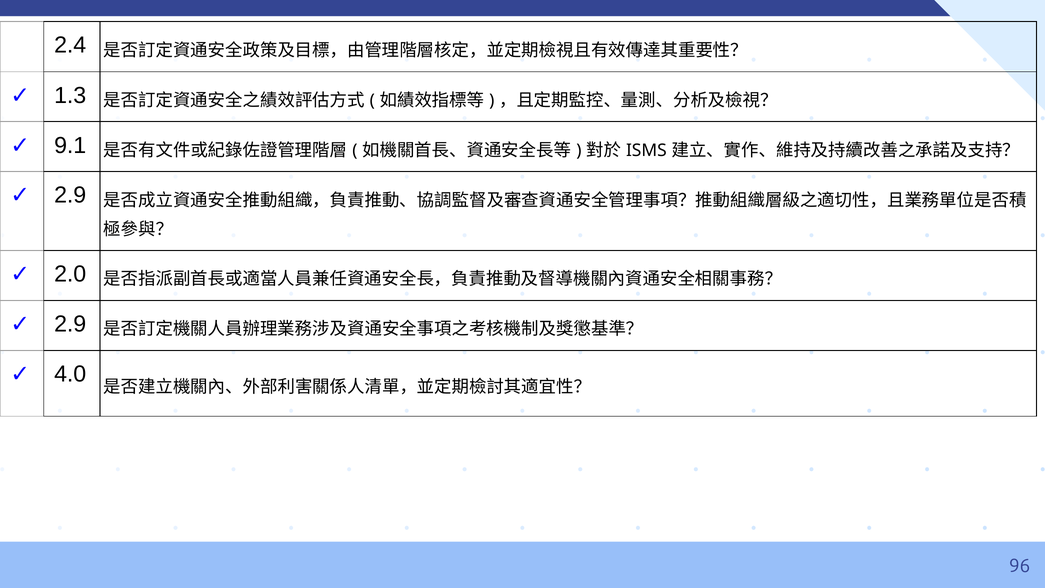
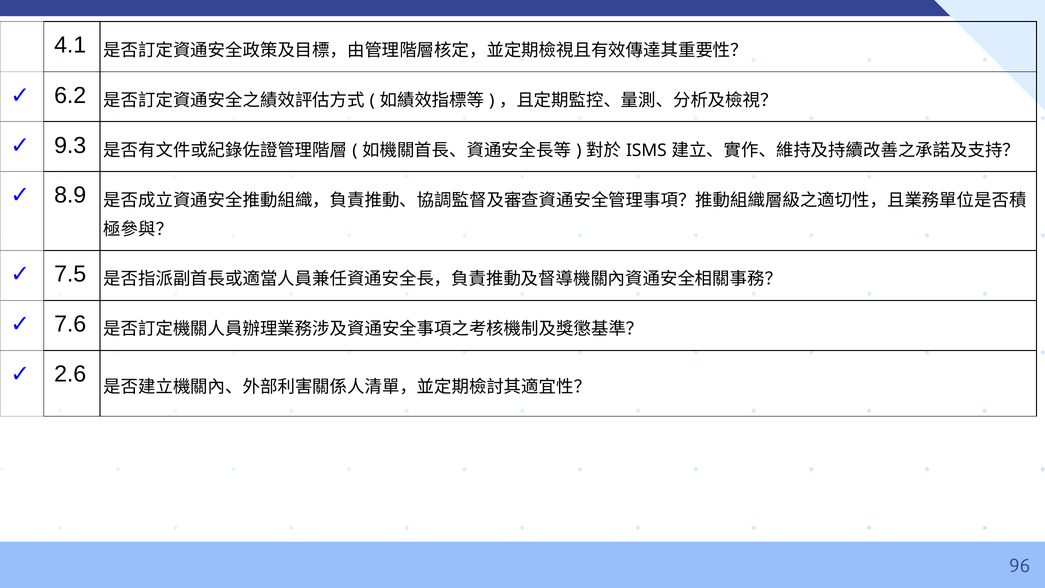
2.4: 2.4 -> 4.1 (70, 45)
1.3: 1.3 -> 6.2 (70, 95)
9.1: 9.1 -> 9.3 (70, 145)
2.9: 2.9 -> 8.9 (70, 195)
2.0: 2.0 -> 7.5 (70, 274)
2.9: 2.9 -> 7.6 (70, 324)
4.0: 4.0 -> 2.6 (70, 374)
